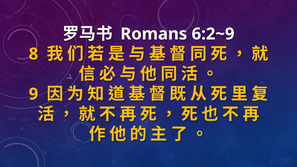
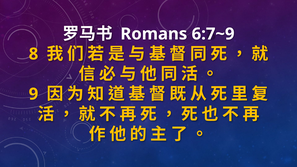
6:2~9: 6:2~9 -> 6:7~9 (213, 34)
